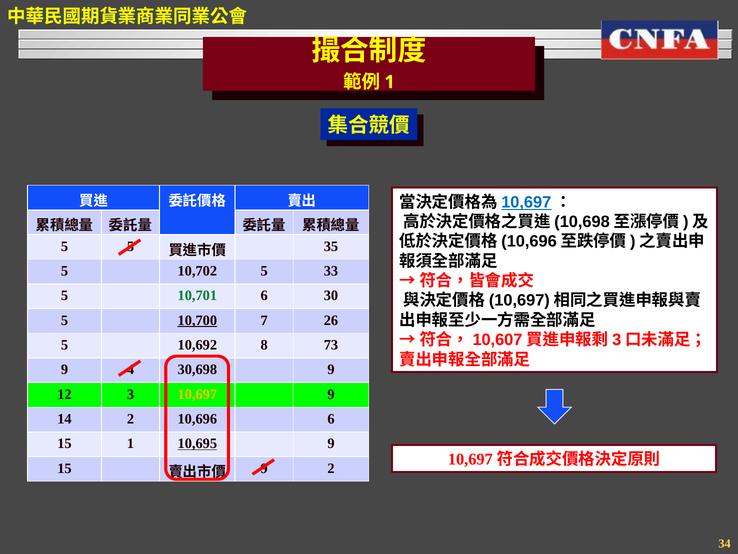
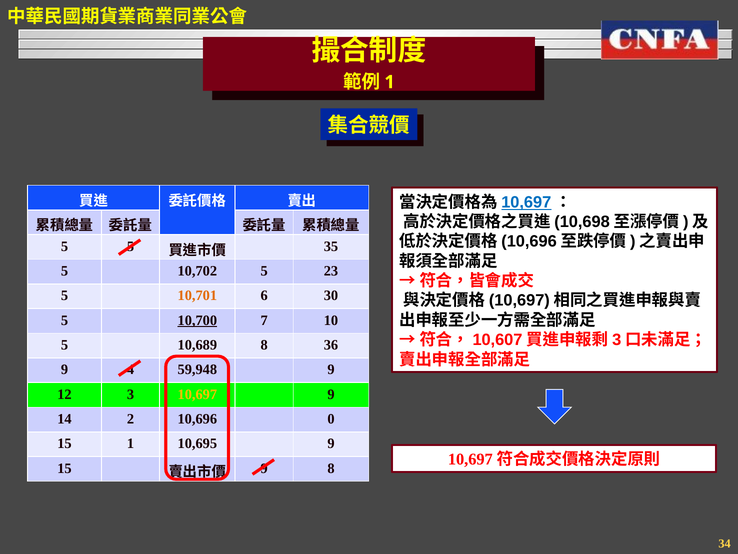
33: 33 -> 23 (331, 271)
10,701 colour: green -> orange (197, 295)
26: 26 -> 10 (331, 320)
10,692: 10,692 -> 10,689 (197, 345)
73: 73 -> 36 (331, 345)
30,698: 30,698 -> 59,948 (197, 369)
10,696 6: 6 -> 0 (331, 419)
10,695 underline: present -> none (197, 443)
2: 2 -> 8 (331, 468)
